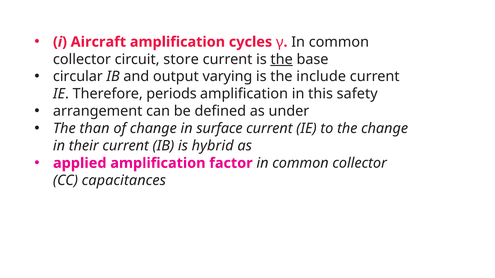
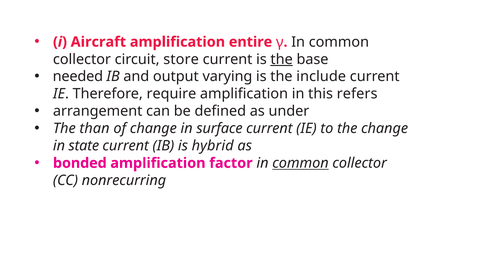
cycles: cycles -> entire (251, 42)
circular: circular -> needed (78, 77)
periods: periods -> require (171, 94)
safety: safety -> refers (357, 94)
their: their -> state (84, 146)
applied: applied -> bonded (80, 163)
common underline: none -> present (300, 163)
capacitances: capacitances -> nonrecurring (124, 181)
